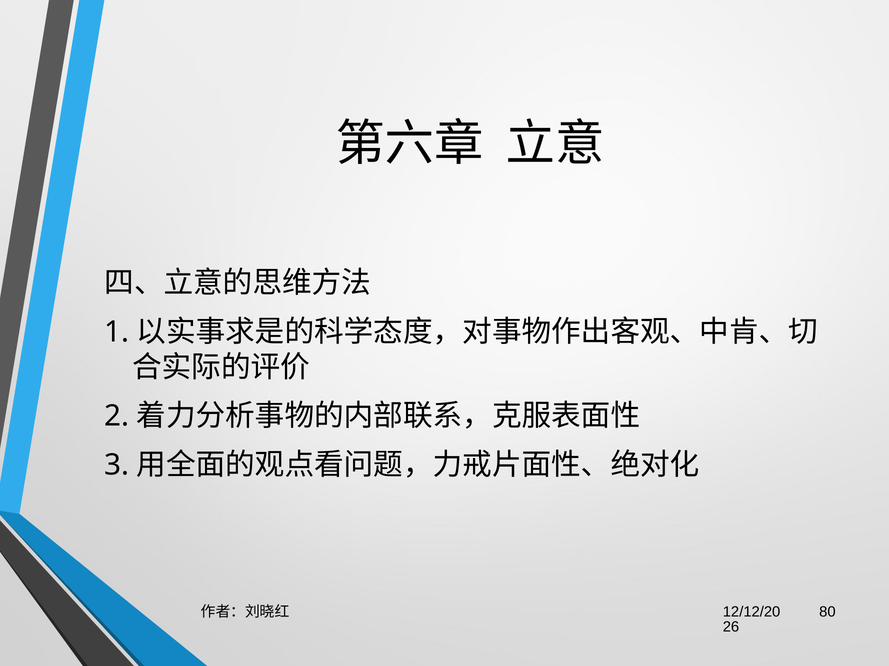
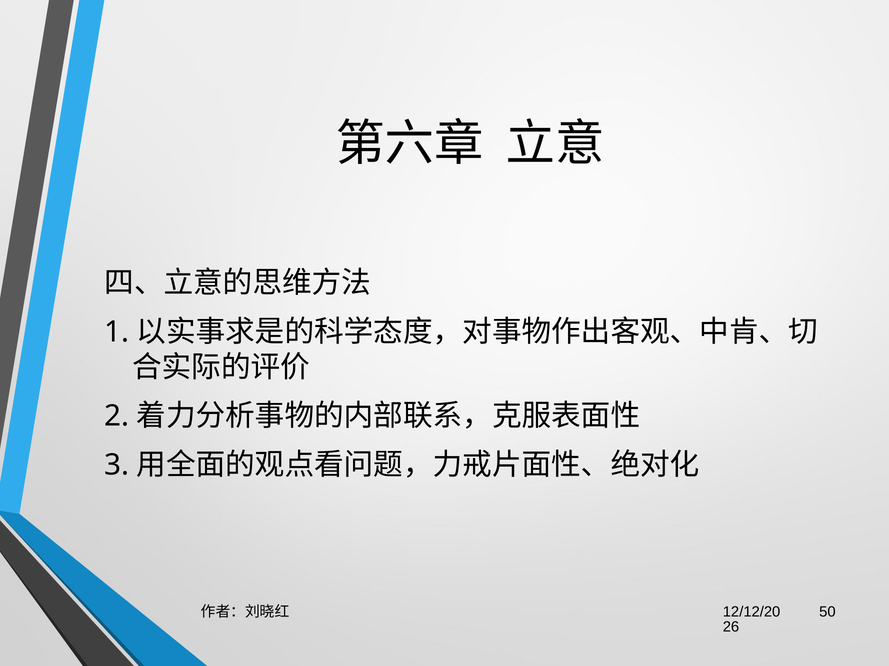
80: 80 -> 50 (827, 613)
